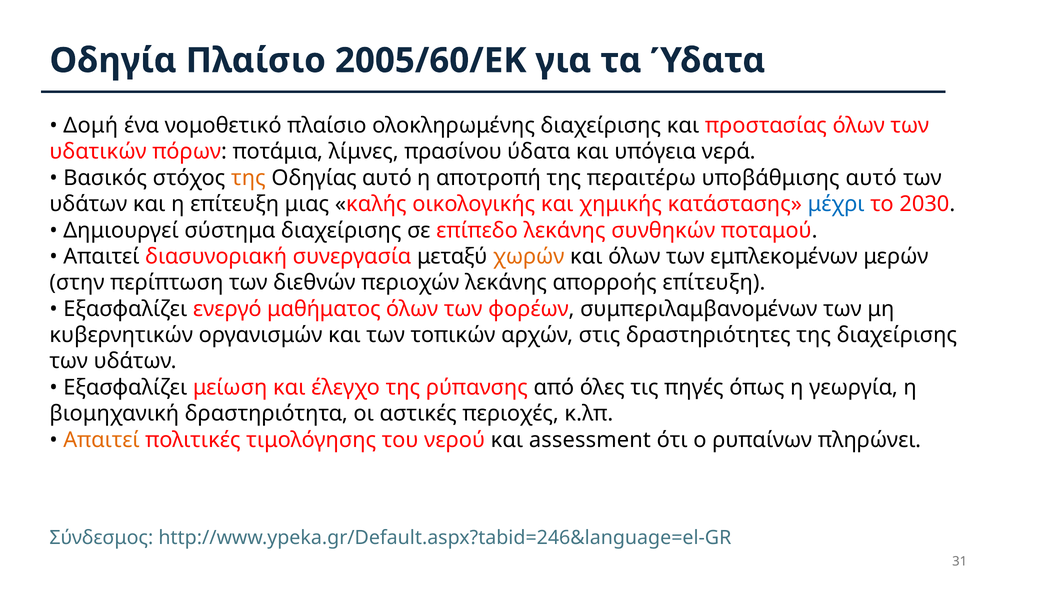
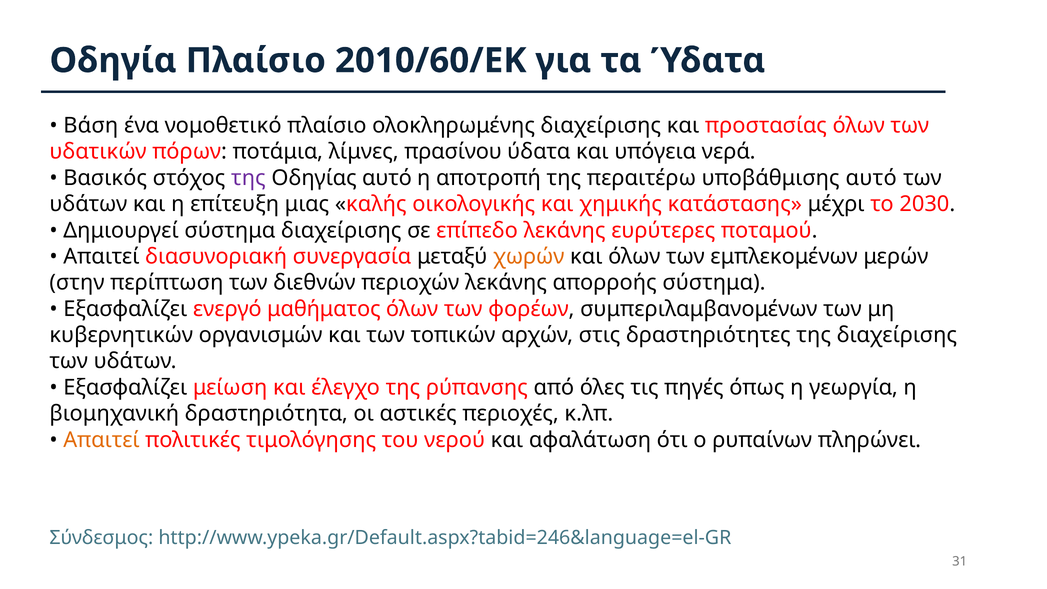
2005/60/ΕΚ: 2005/60/ΕΚ -> 2010/60/ΕΚ (431, 61)
Δομή: Δομή -> Βάση (91, 126)
της colour: orange -> purple (248, 178)
μέχρι colour: blue -> black (836, 204)
συνθηκών: συνθηκών -> ευρύτερες (663, 230)
απορροής επίτευξη: επίτευξη -> σύστημα (714, 283)
assessment: assessment -> αφαλάτωση (590, 440)
